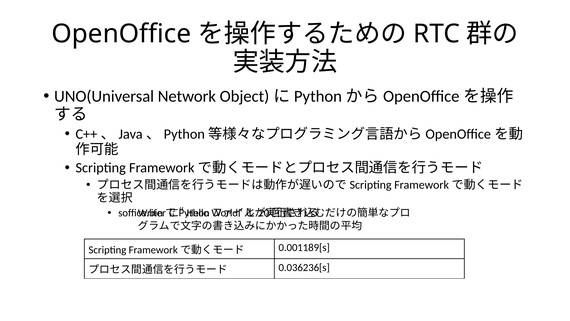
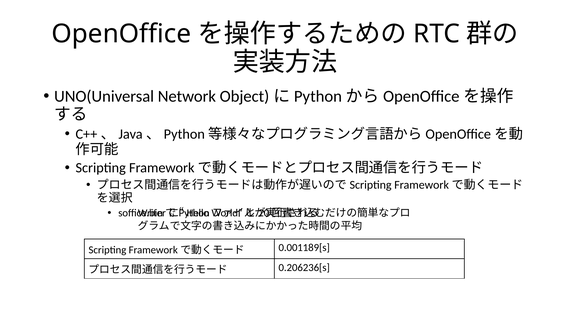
0.036236[s: 0.036236[s -> 0.206236[s (304, 267)
